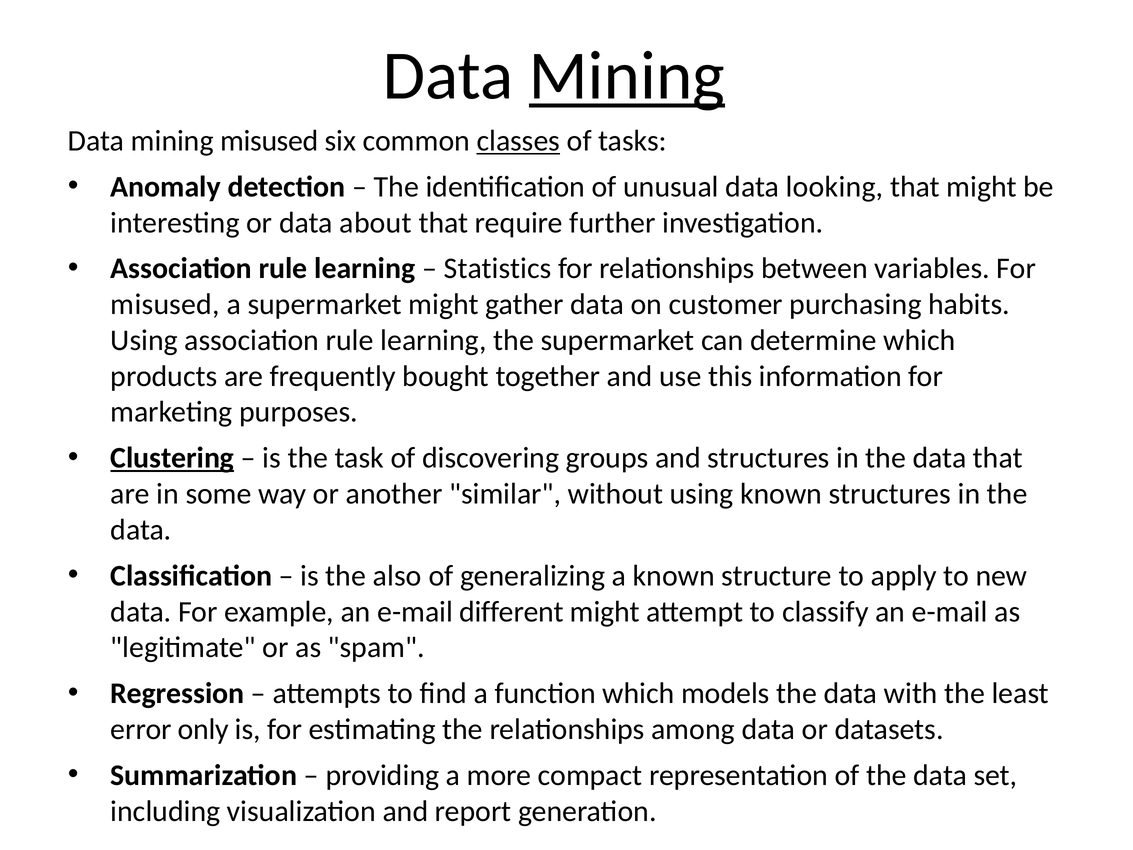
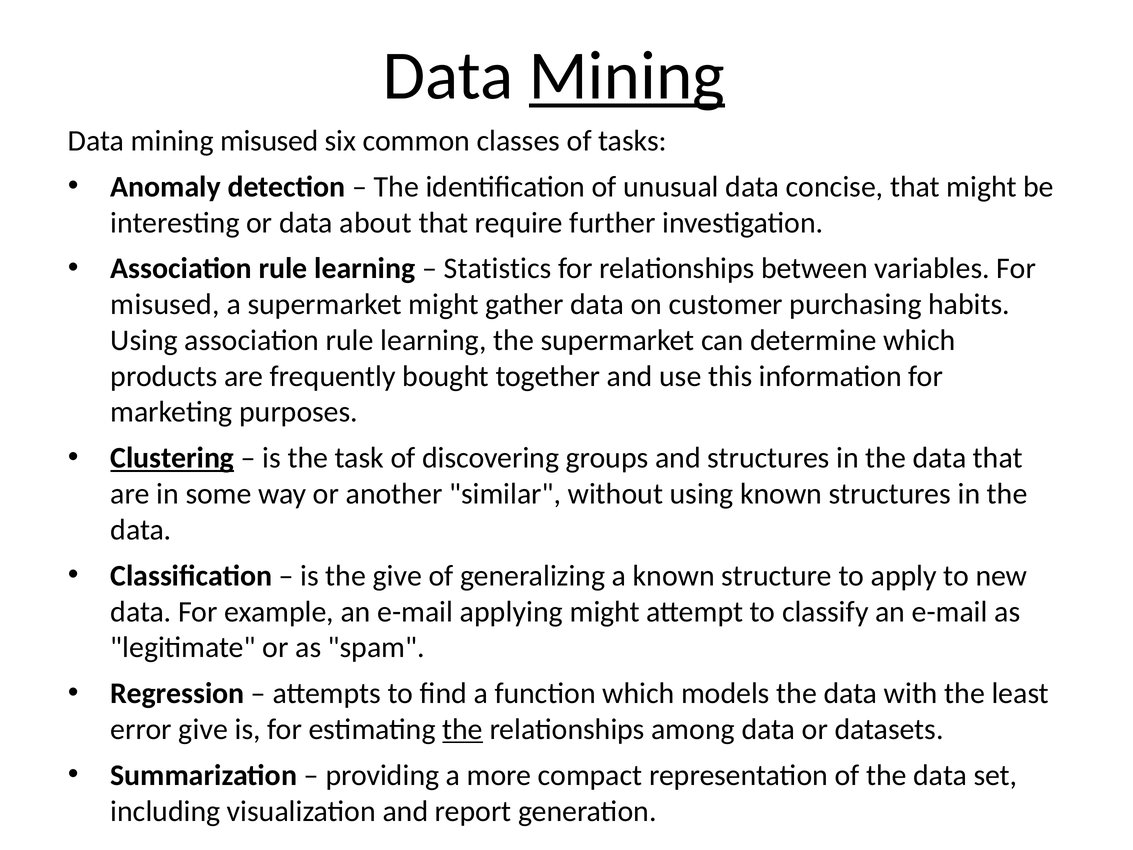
classes underline: present -> none (518, 141)
looking: looking -> concise (835, 187)
the also: also -> give (397, 576)
different: different -> applying (511, 611)
error only: only -> give (203, 729)
the underline: none -> present (463, 729)
